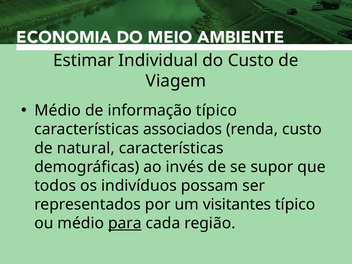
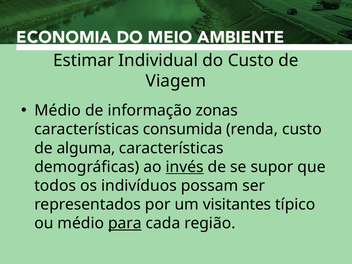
informação típico: típico -> zonas (217, 111)
associados: associados -> consumida (183, 129)
natural: natural -> alguma (86, 148)
invés underline: none -> present (185, 167)
